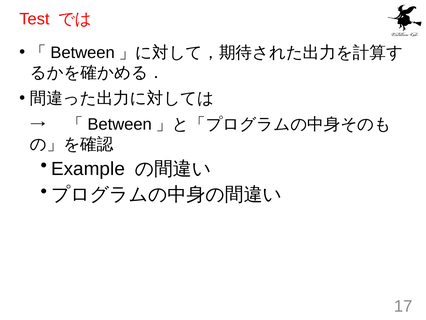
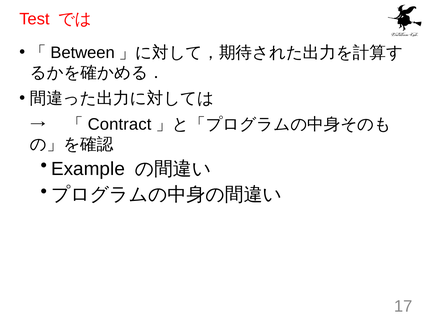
Between: Between -> Contract (120, 124)
